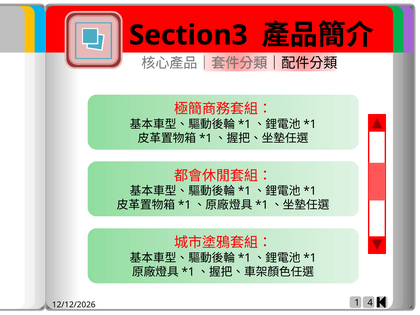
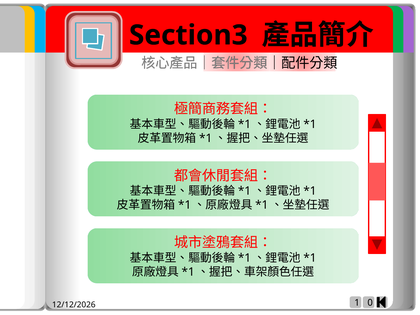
4: 4 -> 0 (370, 303)
